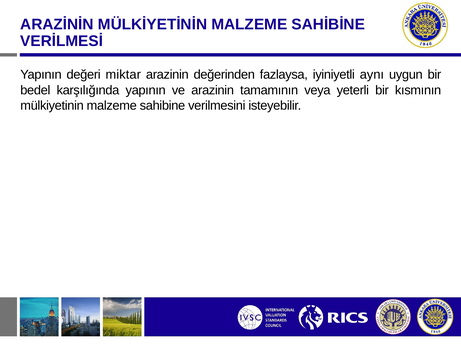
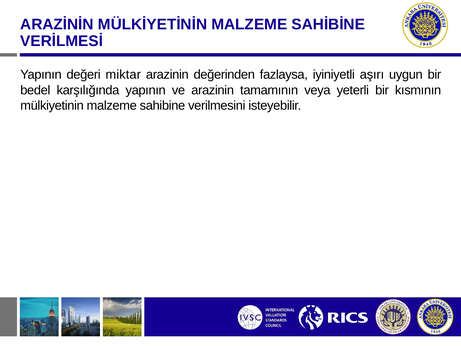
aynı: aynı -> aşırı (372, 75)
